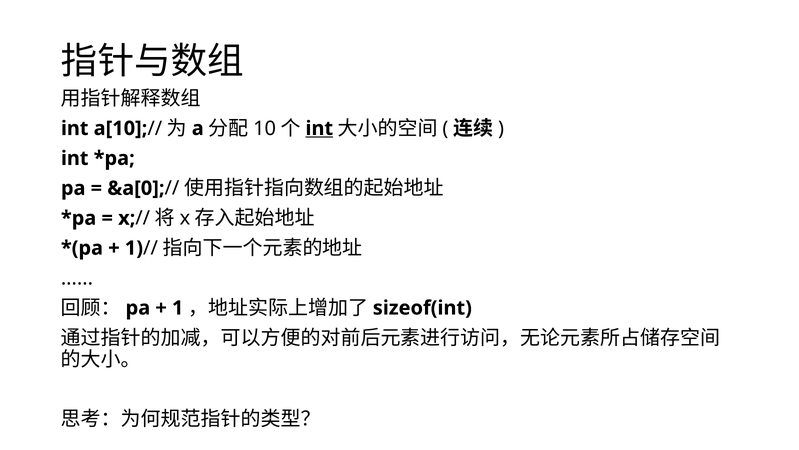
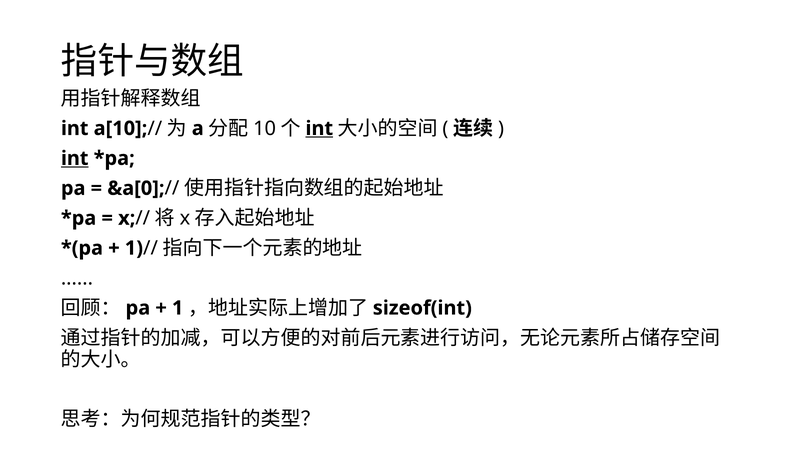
int underline: none -> present (75, 158)
